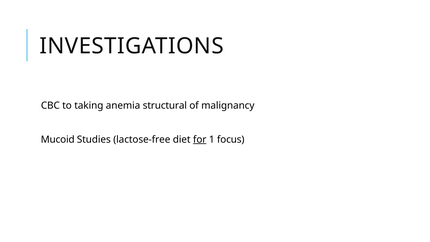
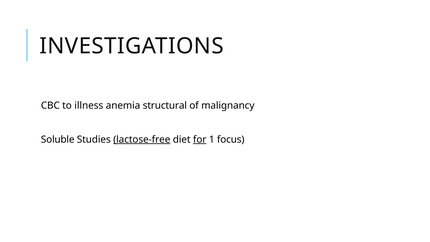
taking: taking -> illness (89, 106)
Mucoid: Mucoid -> Soluble (58, 139)
lactose-free underline: none -> present (142, 139)
